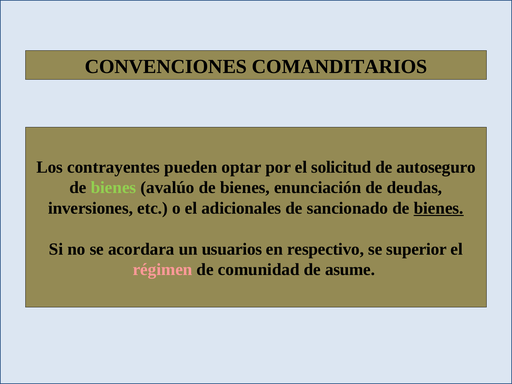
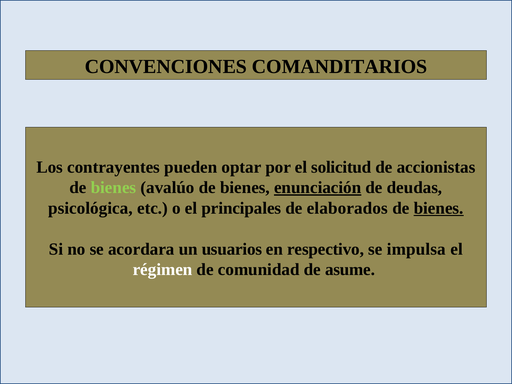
autoseguro: autoseguro -> accionistas (436, 167)
enunciación underline: none -> present (318, 188)
inversiones: inversiones -> psicológica (90, 208)
adicionales: adicionales -> principales (241, 208)
sancionado: sancionado -> elaborados (347, 208)
superior: superior -> impulsa (416, 249)
régimen colour: pink -> white (163, 270)
